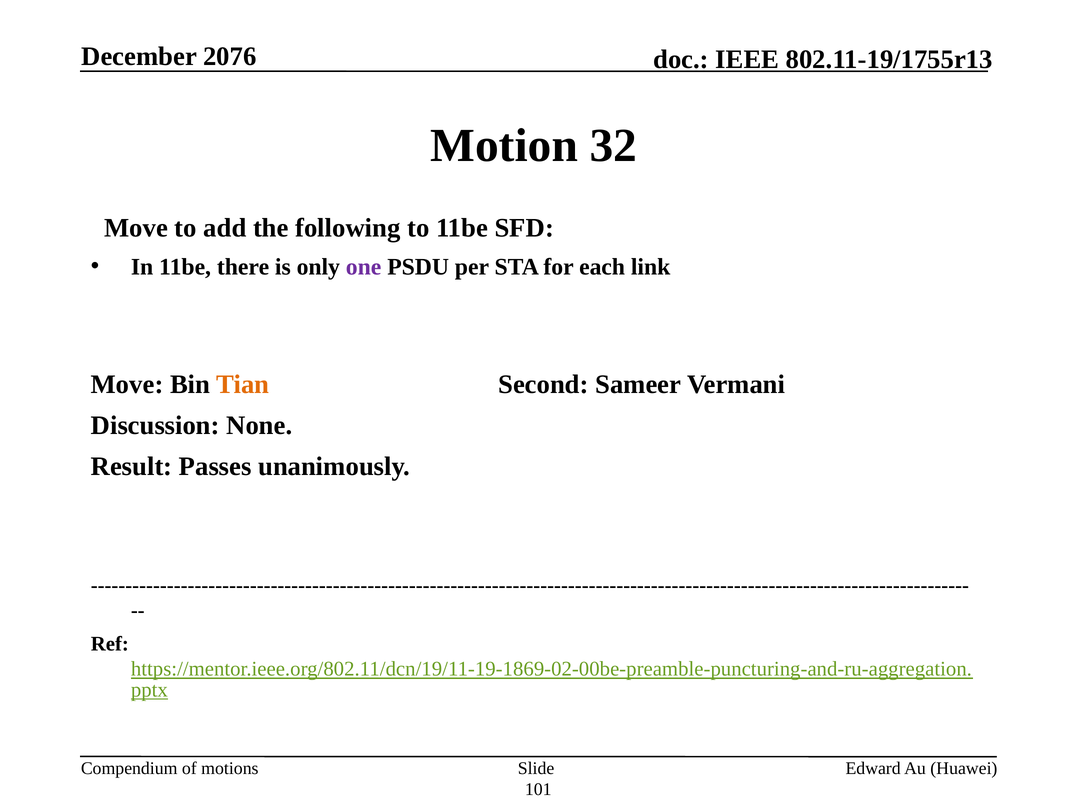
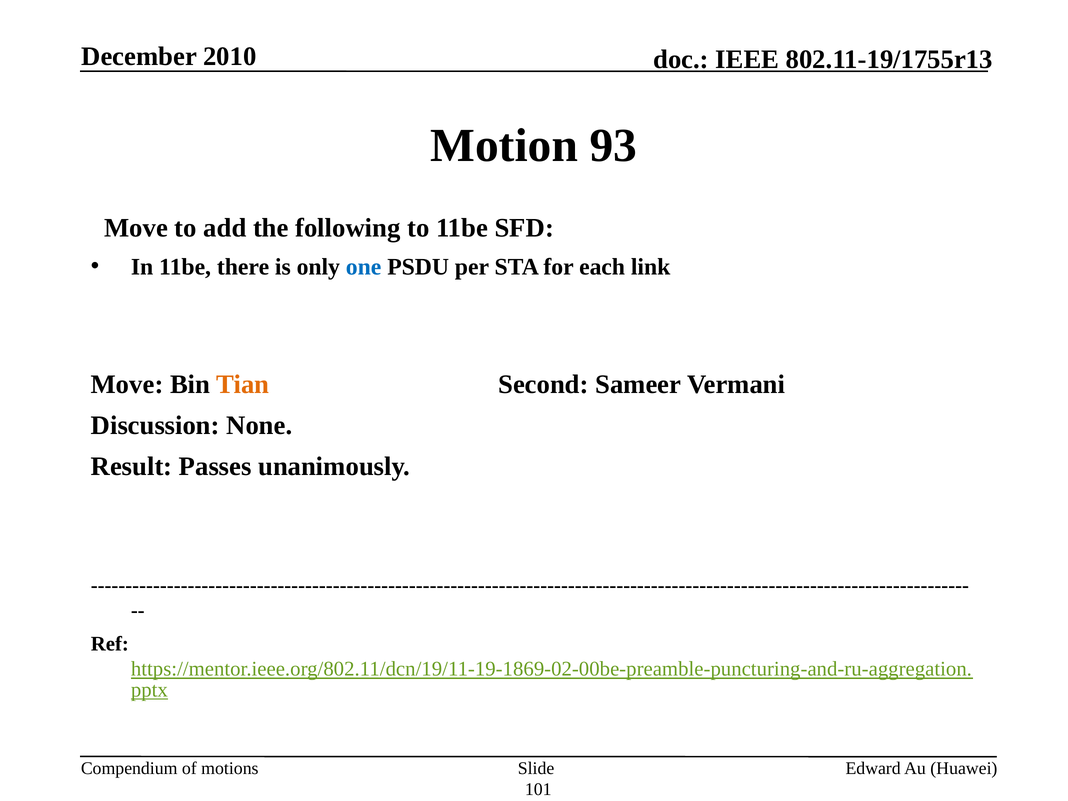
2076: 2076 -> 2010 (230, 57)
32: 32 -> 93 (613, 146)
one colour: purple -> blue (364, 267)
